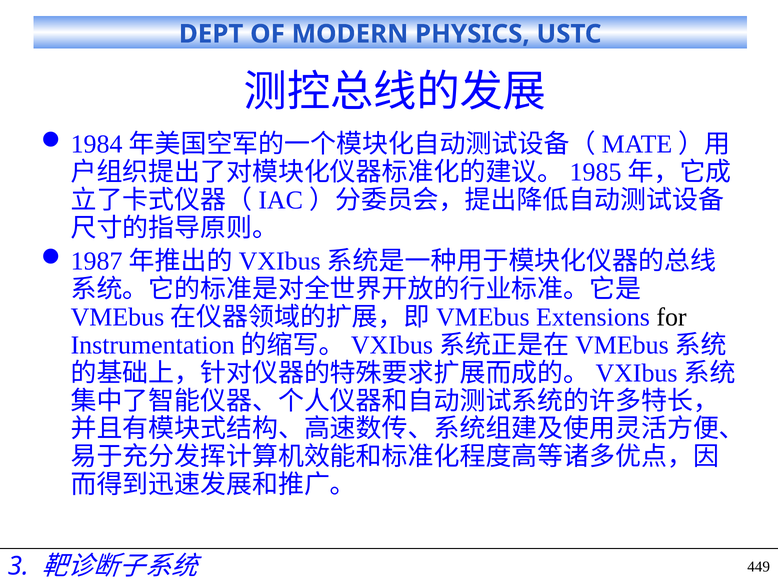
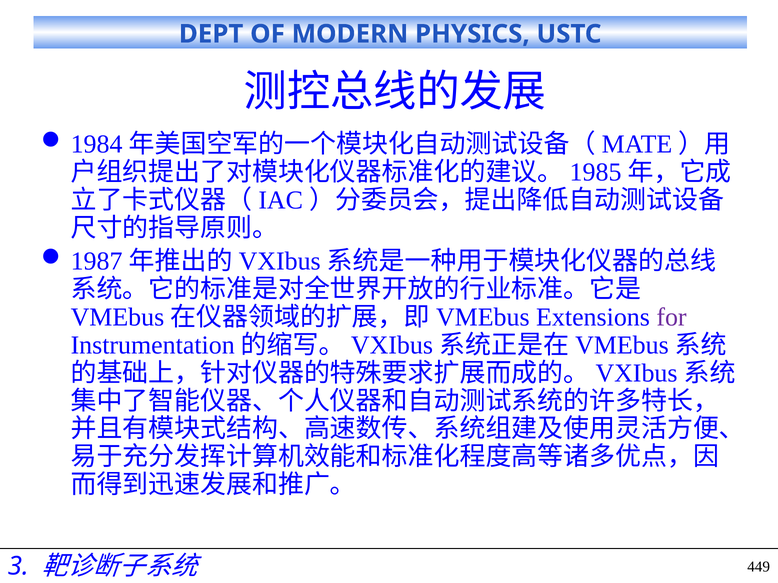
for colour: black -> purple (672, 317)
